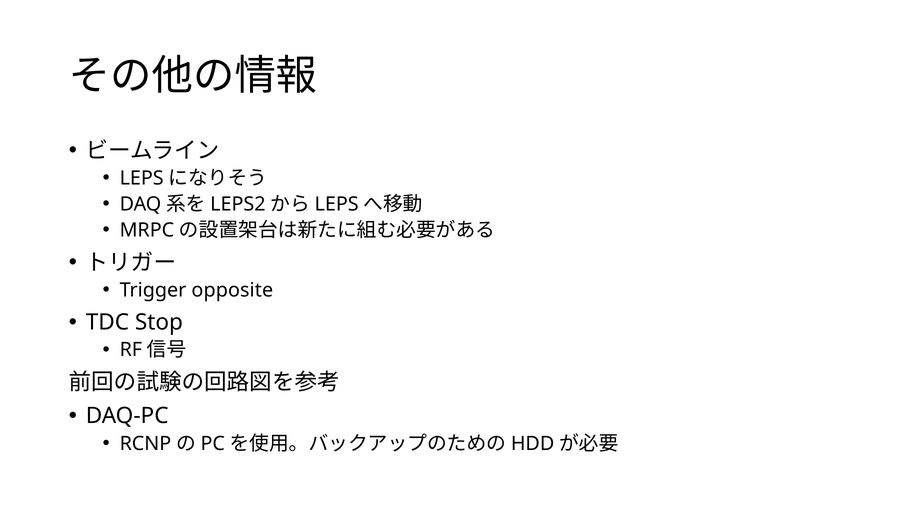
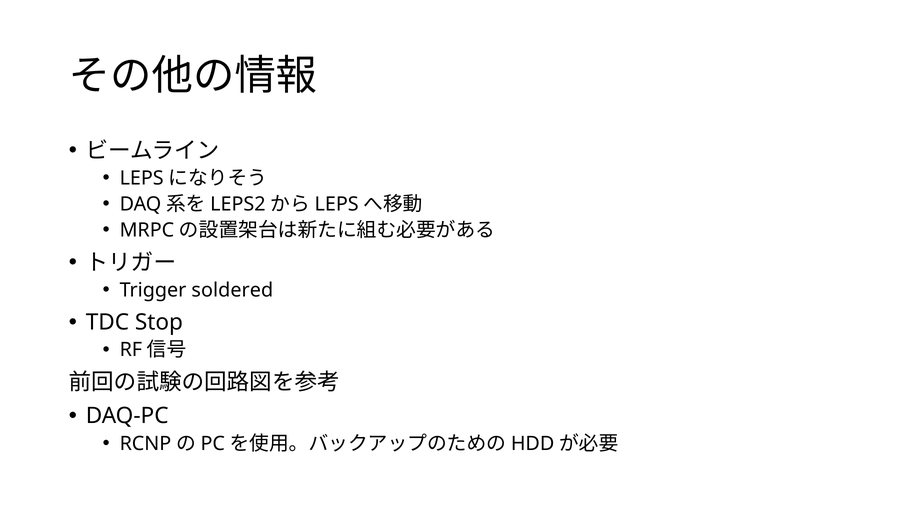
opposite: opposite -> soldered (232, 290)
